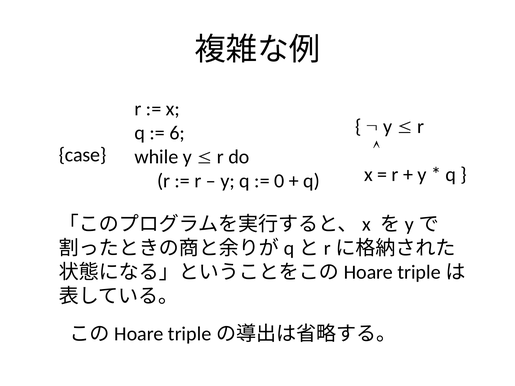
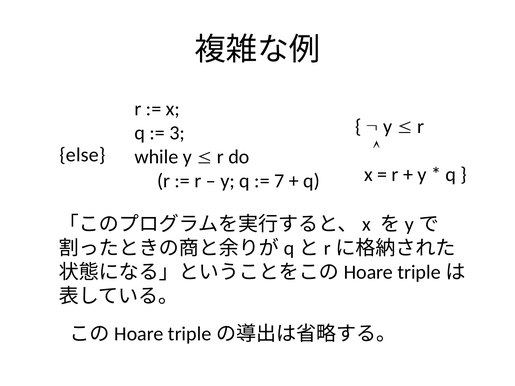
6: 6 -> 3 (177, 133)
case: case -> else (82, 155)
0: 0 -> 7 (279, 181)
